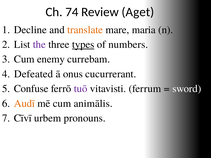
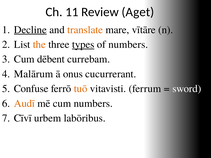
74: 74 -> 11 (72, 12)
Decline underline: none -> present (30, 30)
maria: maria -> vītāre (144, 30)
the colour: purple -> orange (39, 45)
enemy: enemy -> dēbent (51, 59)
Defeated: Defeated -> Malārum (34, 74)
tuō colour: purple -> orange (81, 89)
cum animālis: animālis -> numbers (93, 104)
pronouns: pronouns -> labōribus (85, 118)
